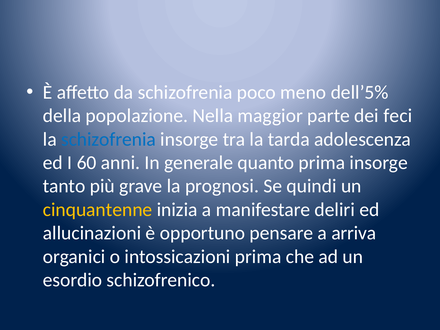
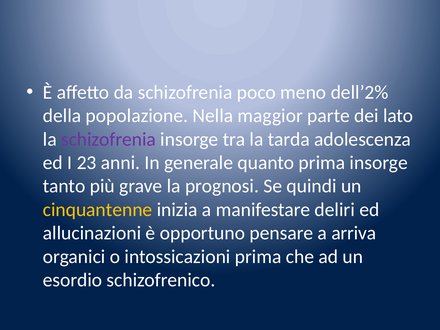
dell’5%: dell’5% -> dell’2% (360, 92)
feci: feci -> lato (398, 116)
schizofrenia colour: blue -> purple (109, 139)
60: 60 -> 23 (87, 163)
